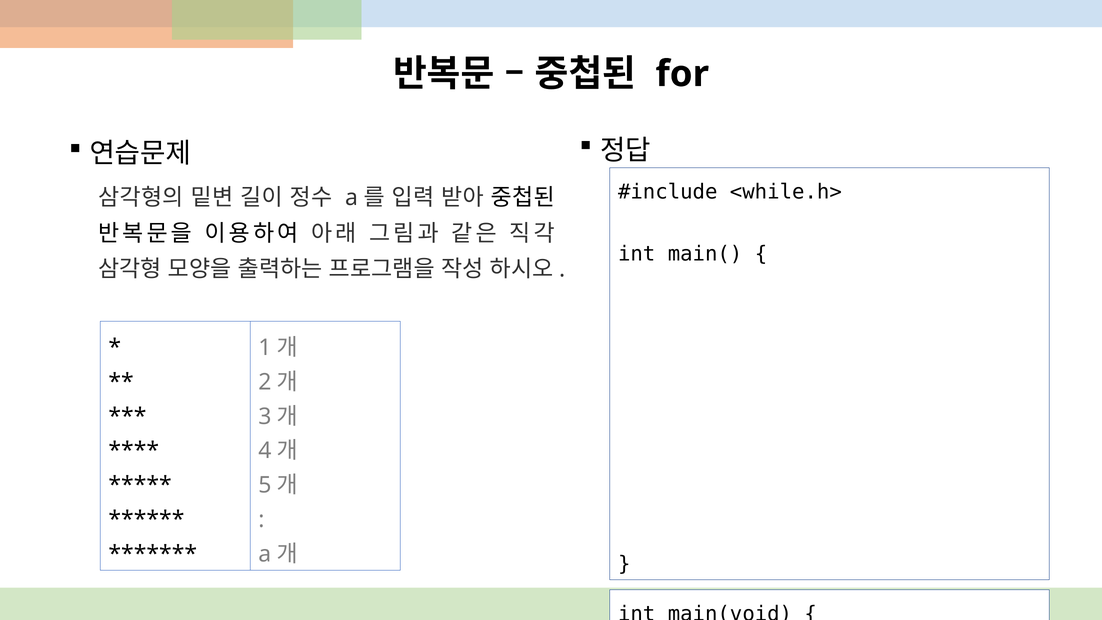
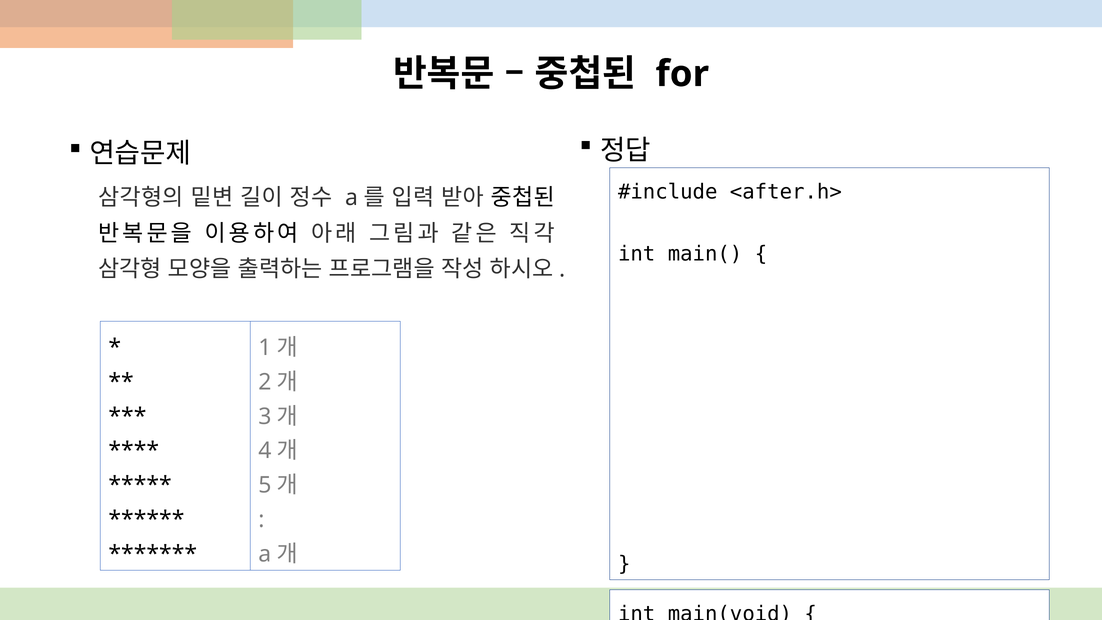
<while.h>: <while.h> -> <after.h> (786, 192)
